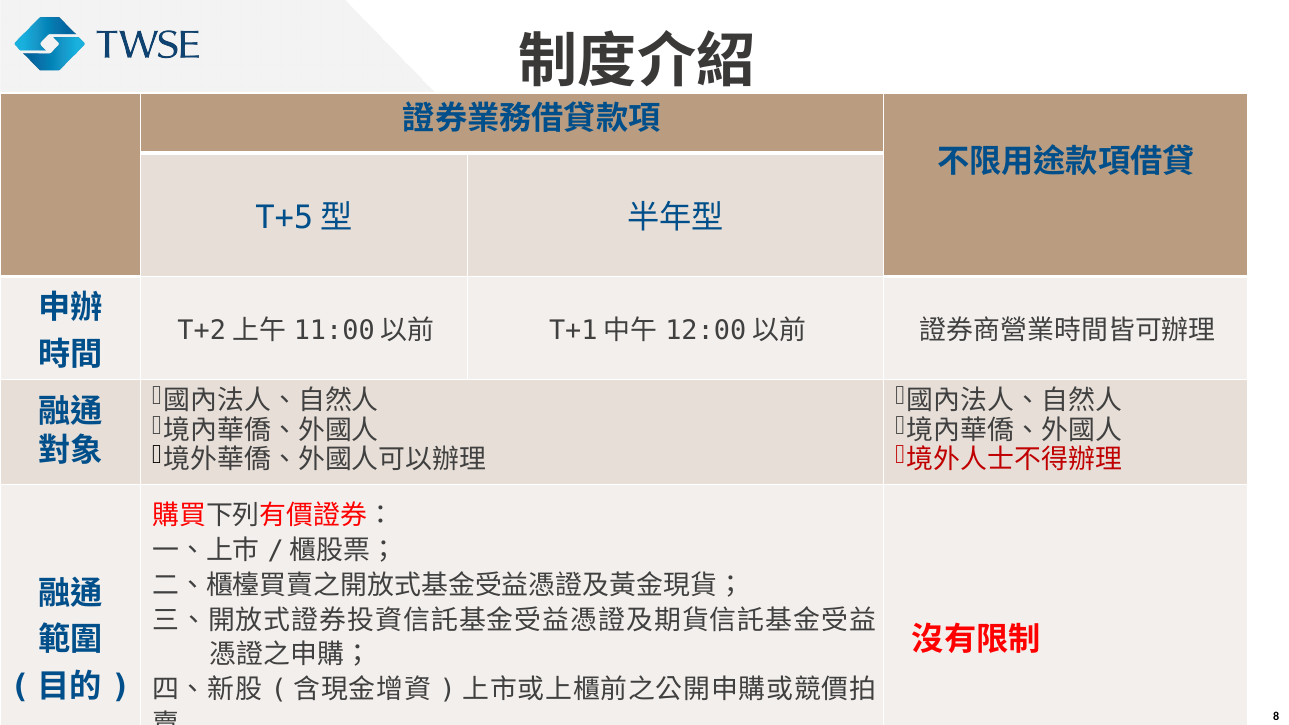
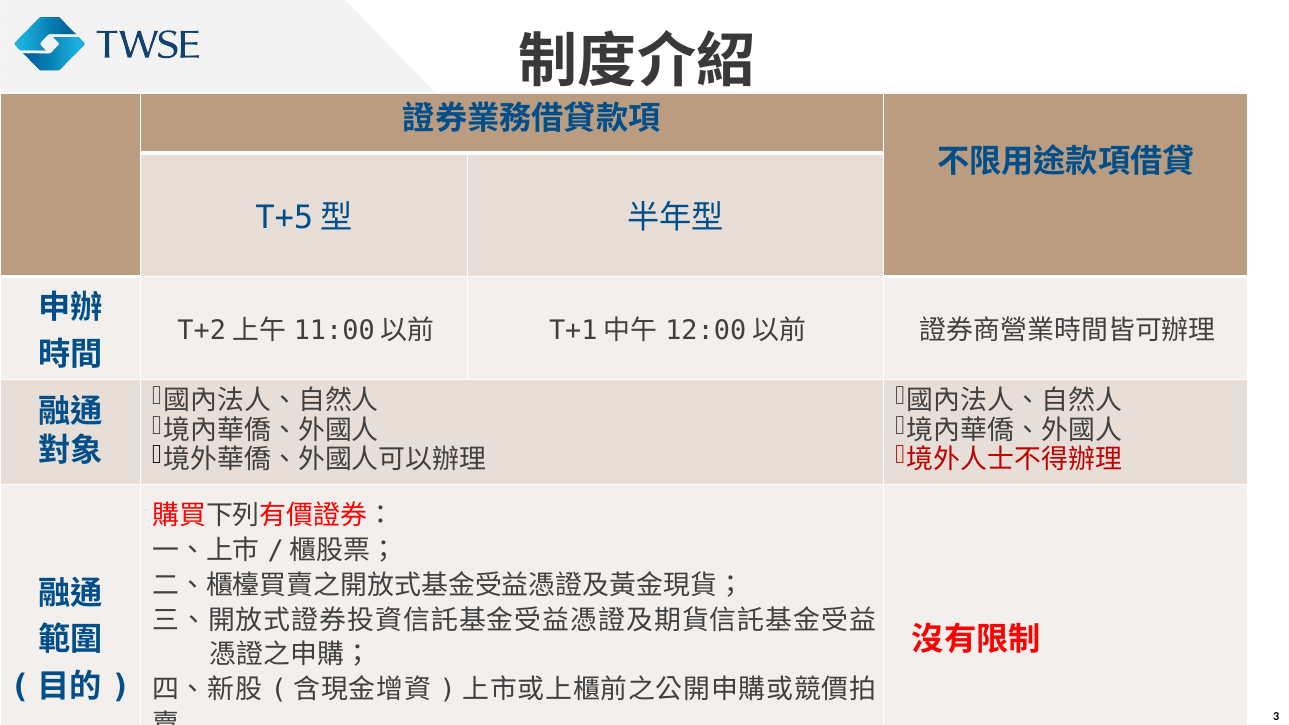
8: 8 -> 3 (1276, 716)
